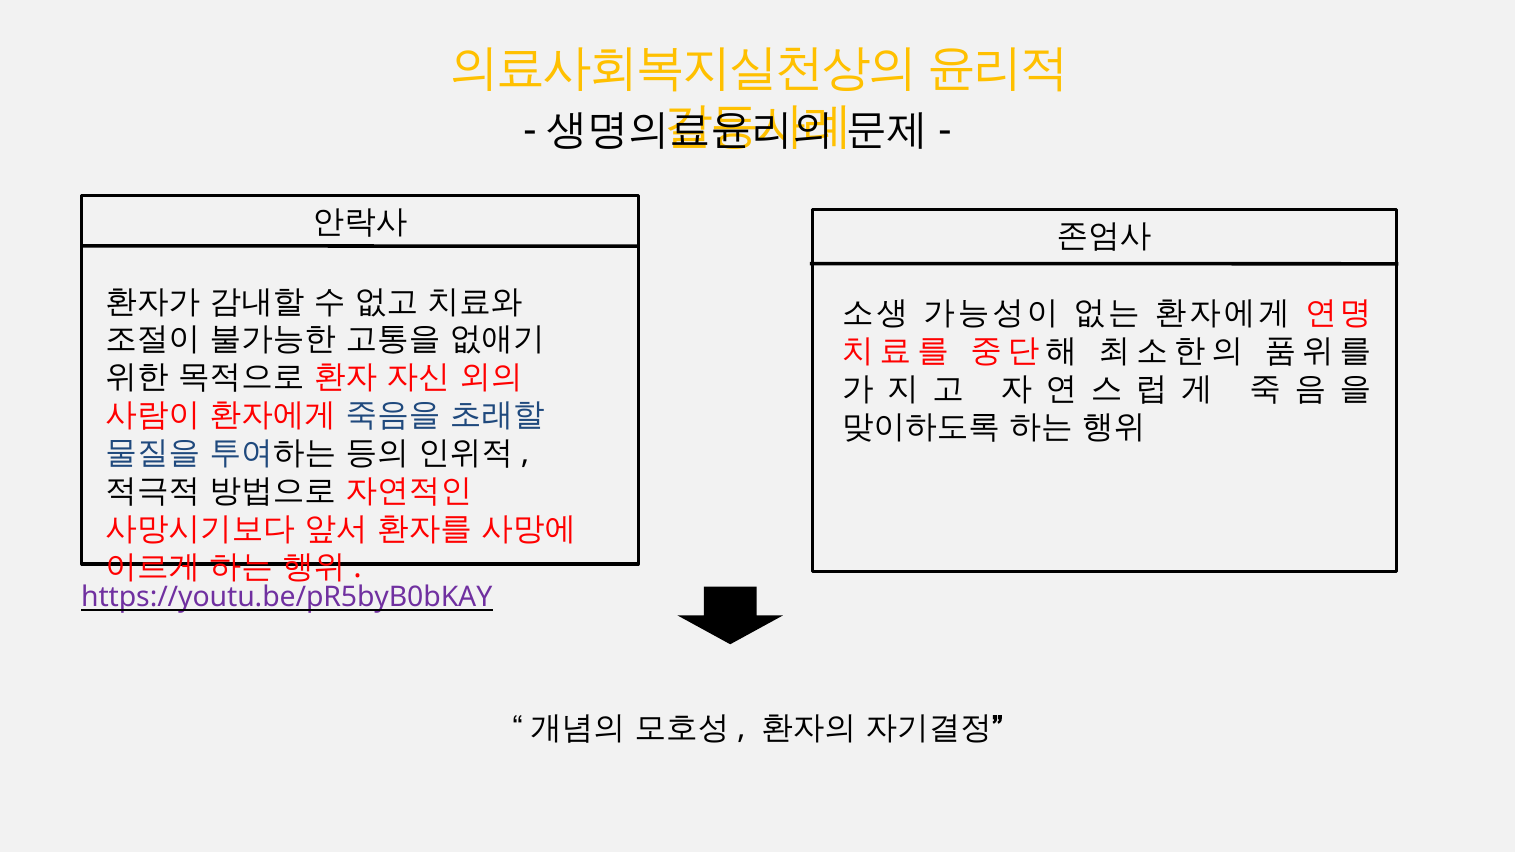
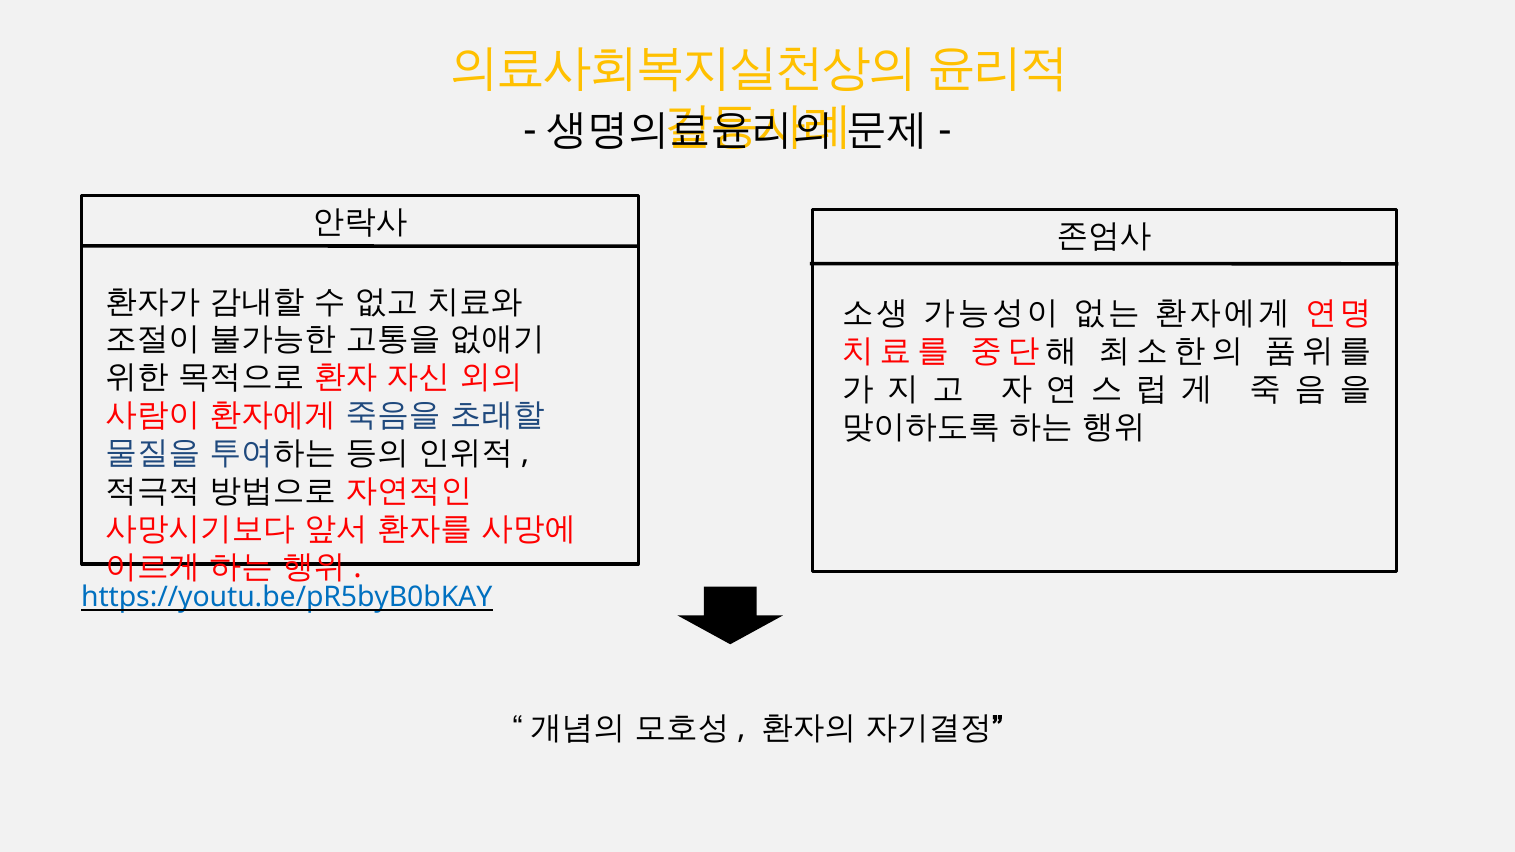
https://youtu.be/pR5byB0bKAY colour: purple -> blue (287, 597)
